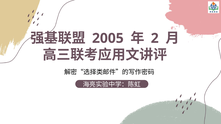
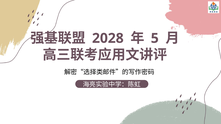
2005: 2005 -> 2028 (108, 38)
2: 2 -> 5 (155, 38)
